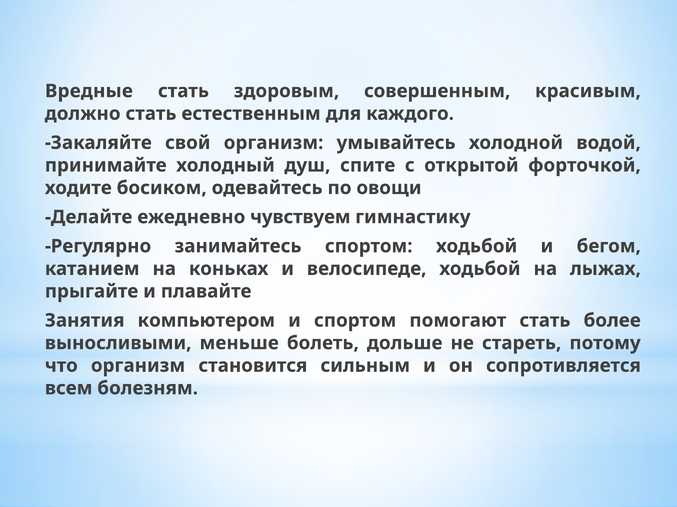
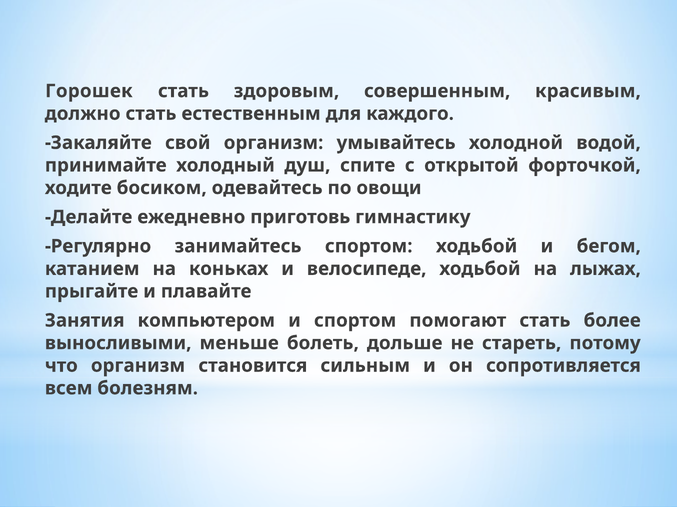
Вредные: Вредные -> Горошек (89, 91)
чувствуем: чувствуем -> приготовь (300, 217)
